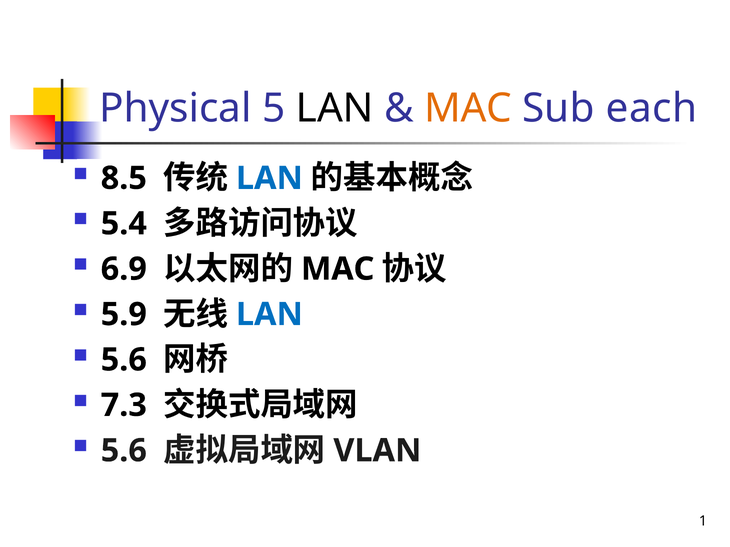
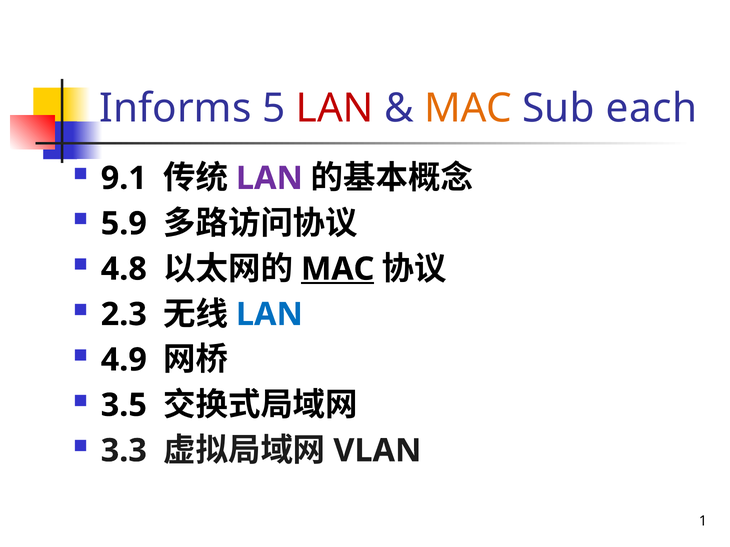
Physical: Physical -> Informs (175, 109)
LAN colour: black -> red (335, 109)
8.5: 8.5 -> 9.1 (124, 178)
LAN colour: blue -> purple (269, 178)
5.4: 5.4 -> 5.9 (124, 224)
6.9: 6.9 -> 4.8 (124, 269)
MAC underline: none -> present (338, 269)
5.9: 5.9 -> 2.3 (124, 315)
5.6: 5.6 -> 4.9 (124, 360)
7.3: 7.3 -> 3.5 (124, 406)
5.6: 5.6 -> 3.3 (124, 451)
